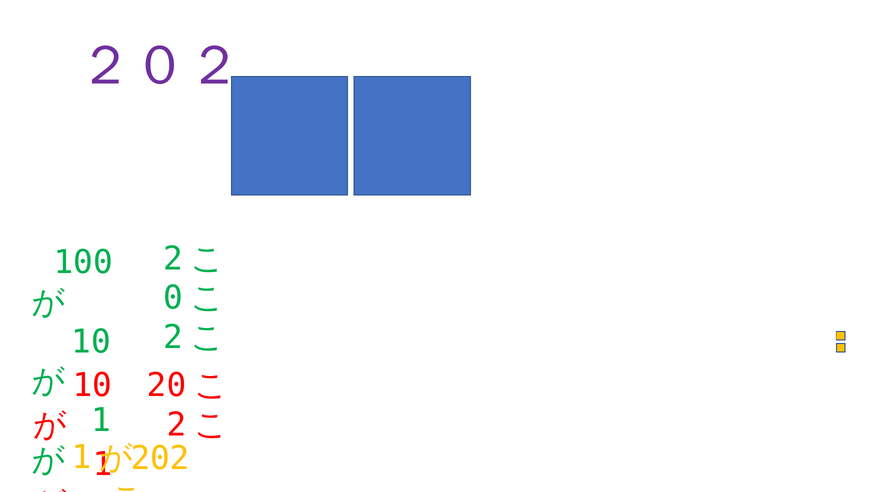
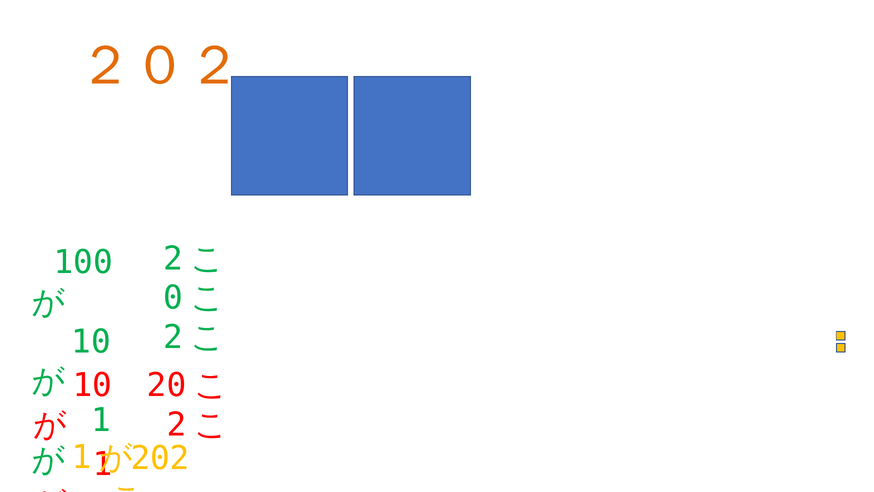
２０２ colour: purple -> orange (160, 66)
